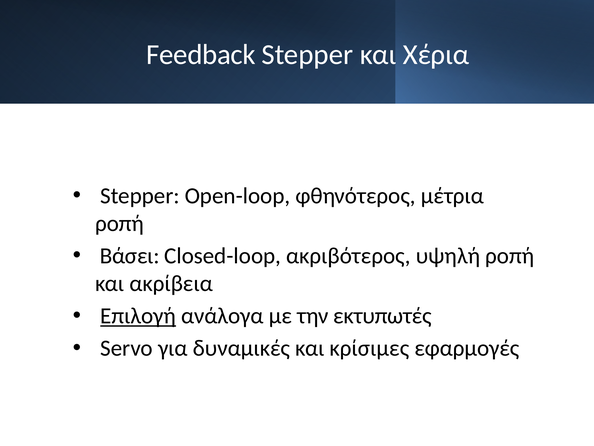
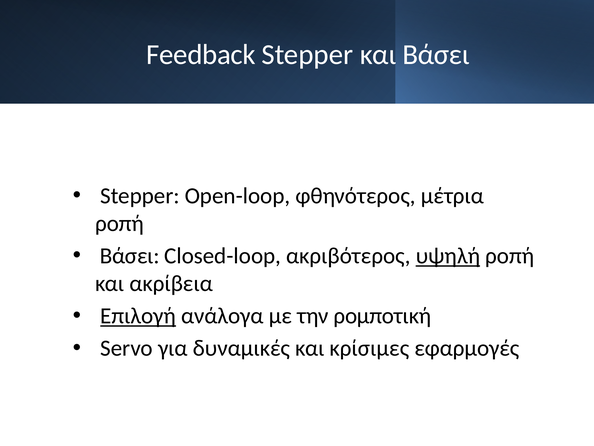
και Χέρια: Χέρια -> Βάσει (436, 55)
υψηλή underline: none -> present (448, 256)
εκτυπωτές: εκτυπωτές -> ρομποτική (382, 316)
